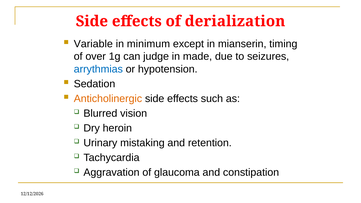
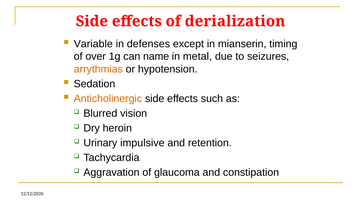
minimum: minimum -> defenses (148, 44)
judge: judge -> name (156, 56)
made: made -> metal (197, 56)
arrythmias colour: blue -> orange (98, 69)
mistaking: mistaking -> impulsive (142, 143)
